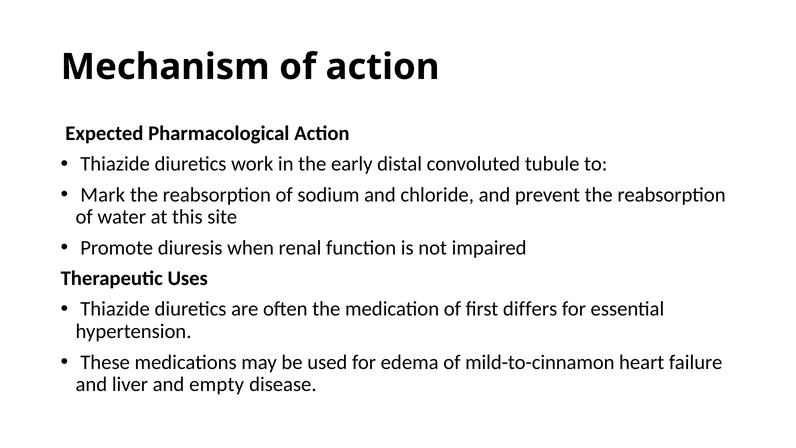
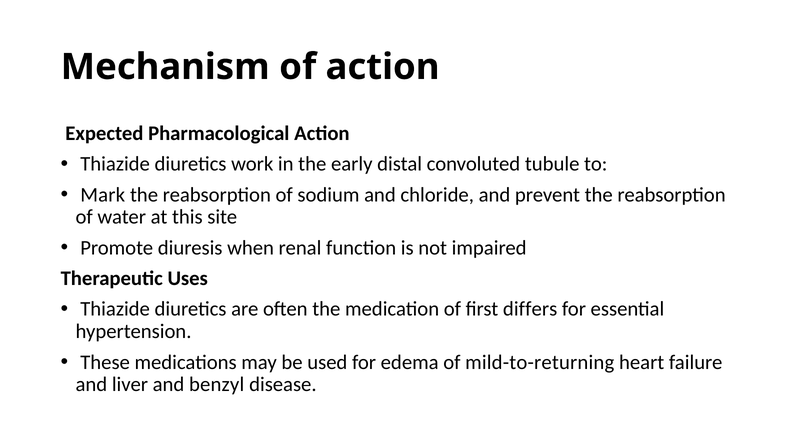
mild-to-cinnamon: mild-to-cinnamon -> mild-to-returning (540, 362)
empty: empty -> benzyl (217, 384)
